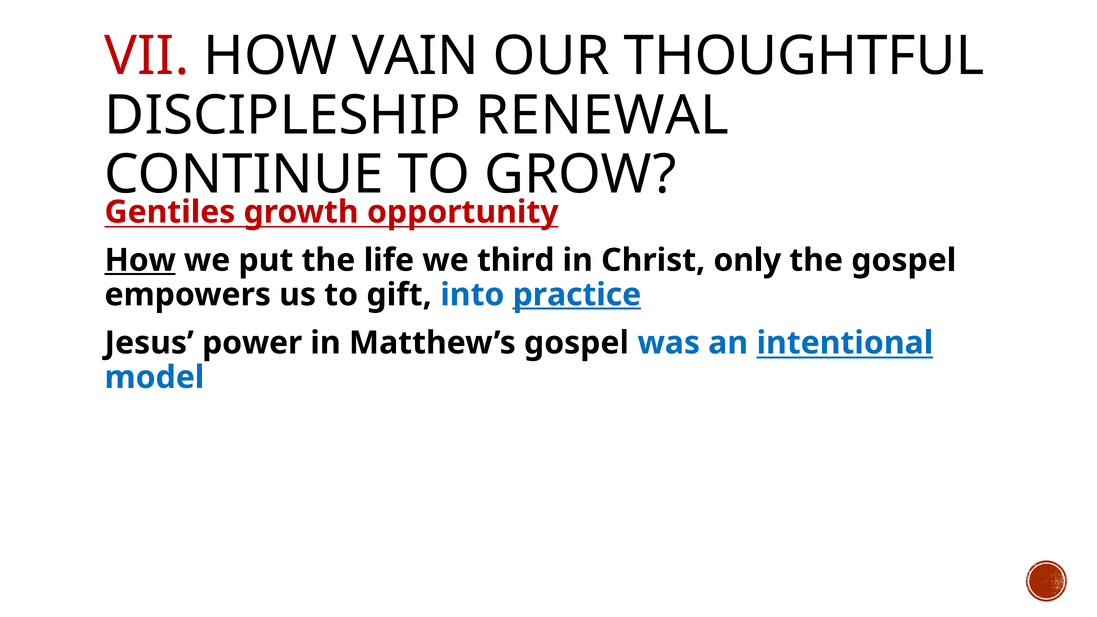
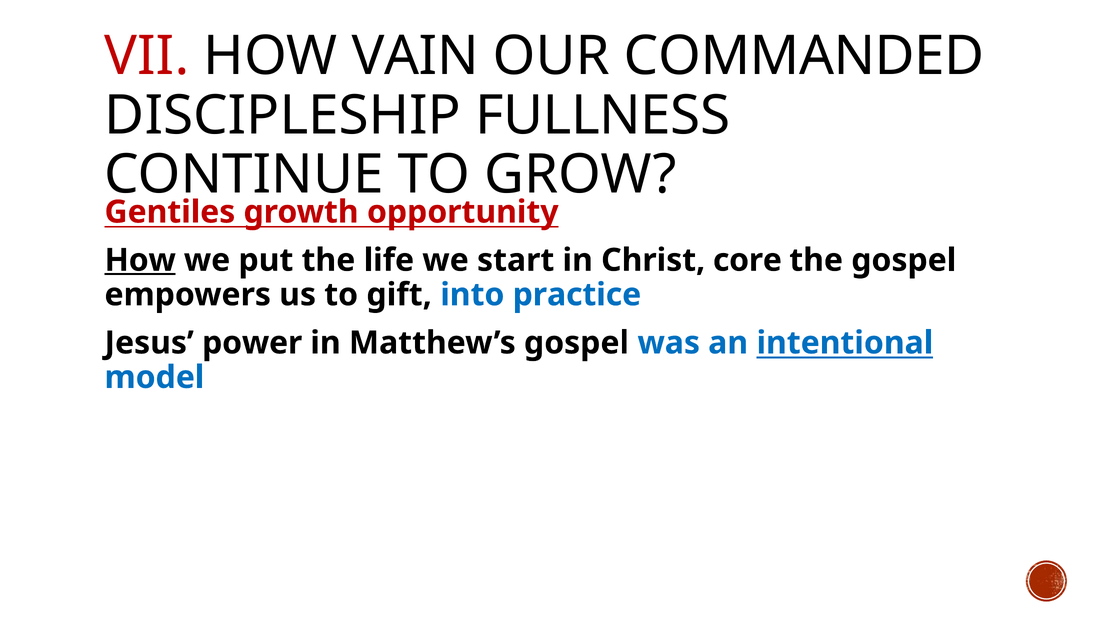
THOUGHTFUL: THOUGHTFUL -> COMMANDED (804, 56)
RENEWAL: RENEWAL -> FULLNESS (603, 116)
third: third -> start (516, 260)
only: only -> core (747, 260)
practice underline: present -> none (577, 295)
